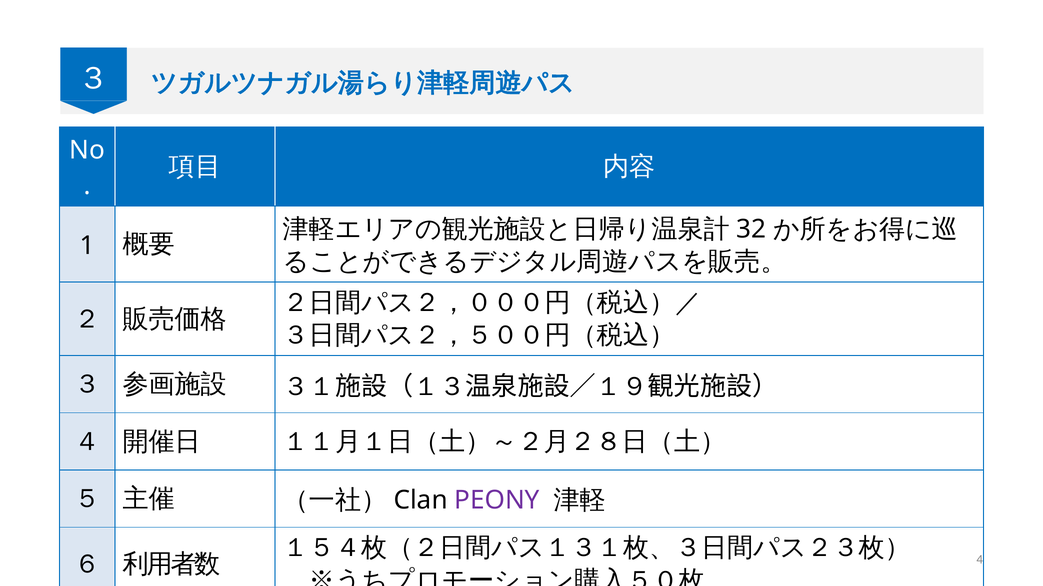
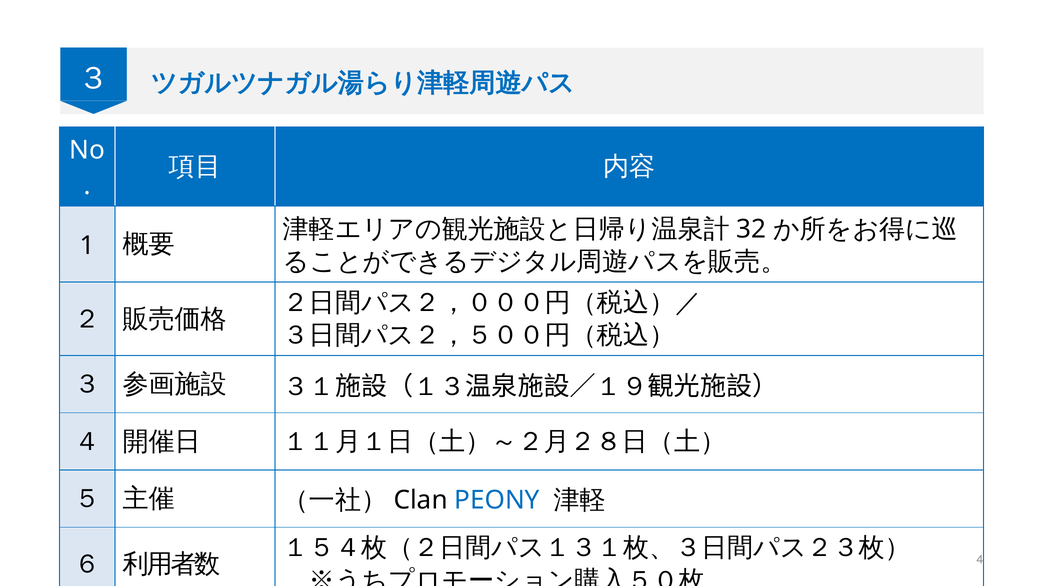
PEONY colour: purple -> blue (497, 501)
